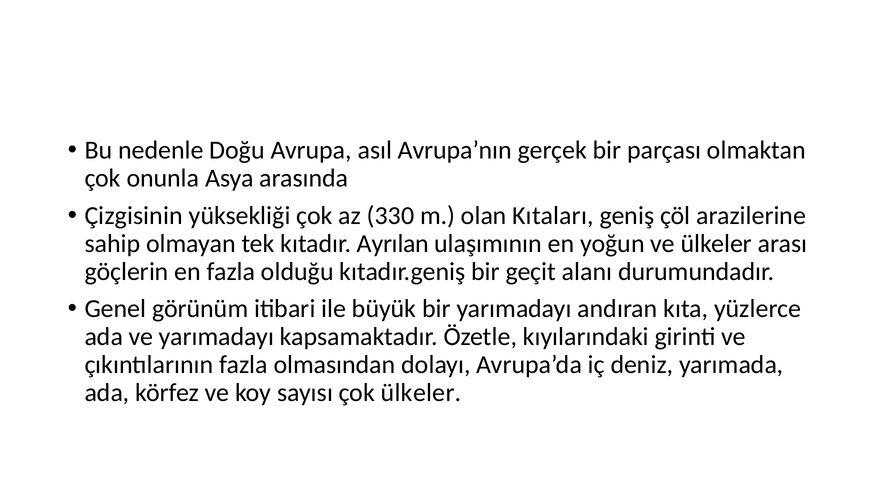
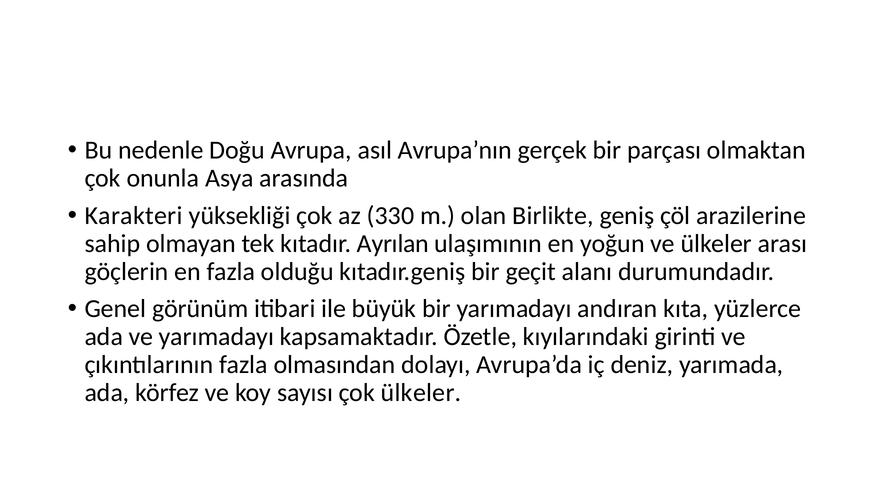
Çizgisinin: Çizgisinin -> Karakteri (134, 216)
Kıtaları: Kıtaları -> Birlikte (553, 216)
